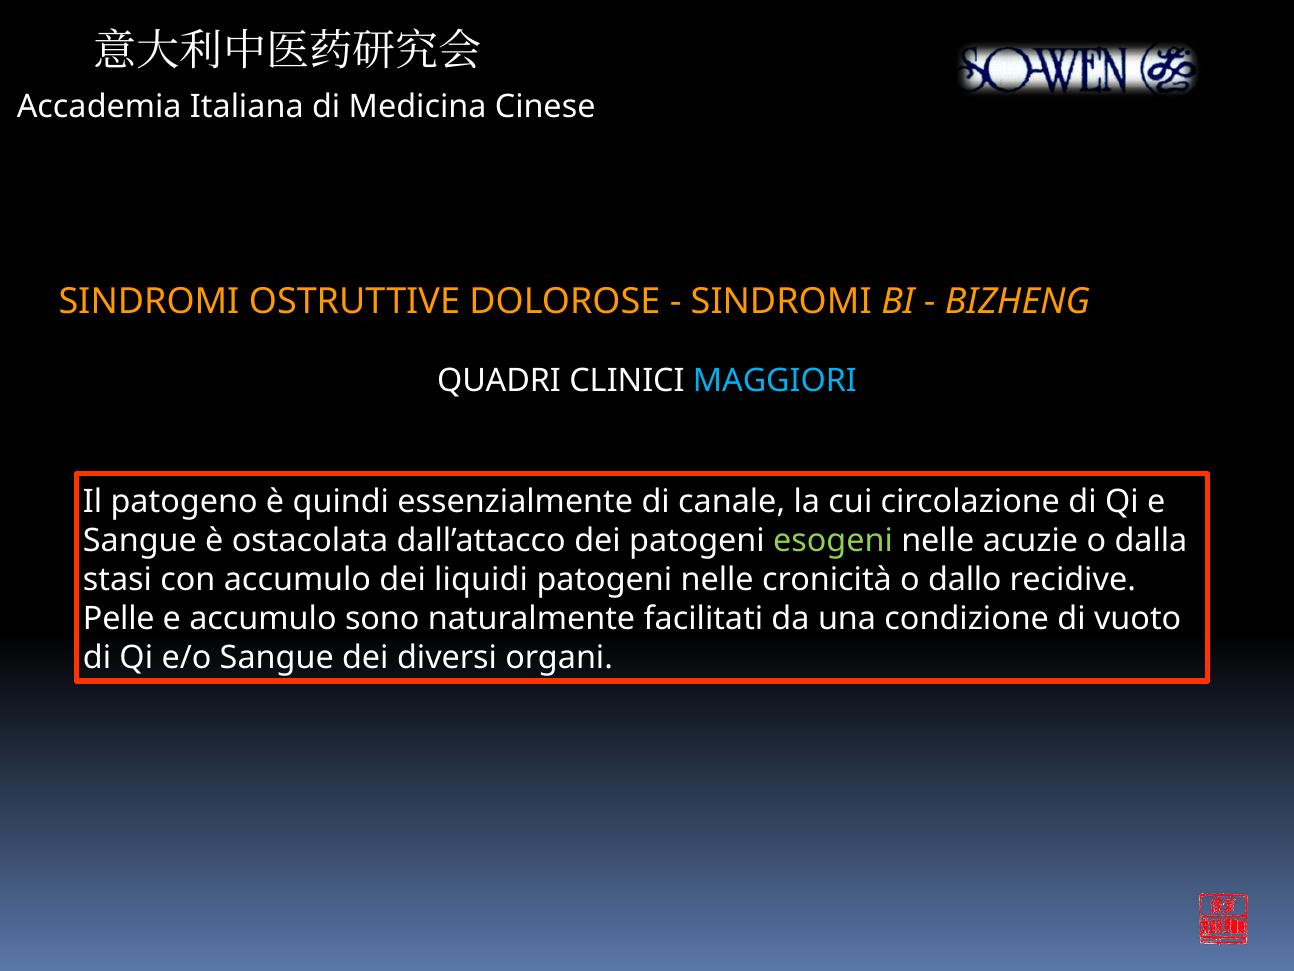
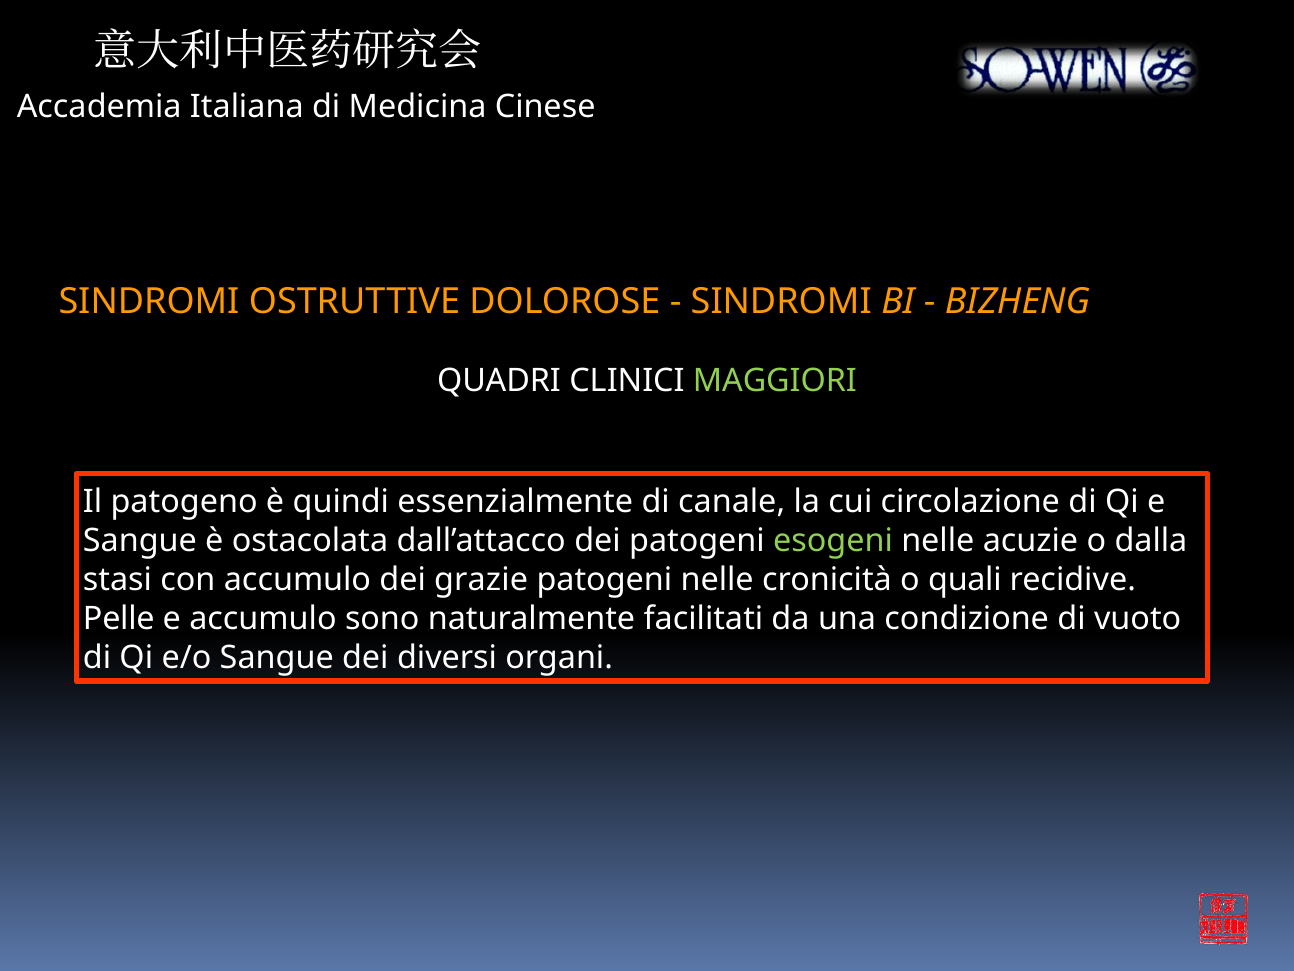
MAGGIORI colour: light blue -> light green (775, 381)
liquidi: liquidi -> grazie (481, 579)
dallo: dallo -> quali (965, 579)
